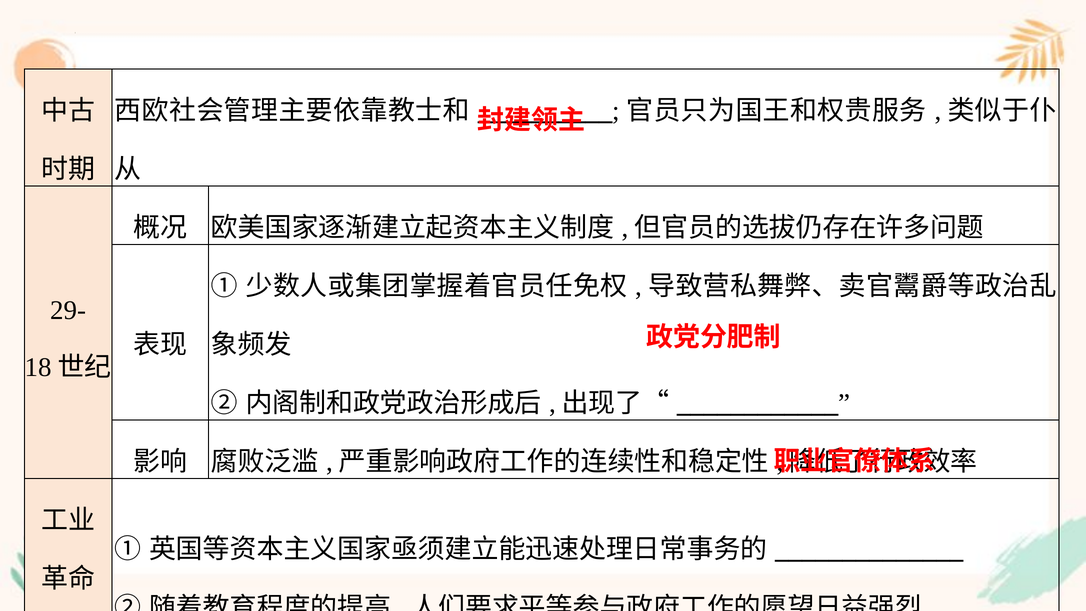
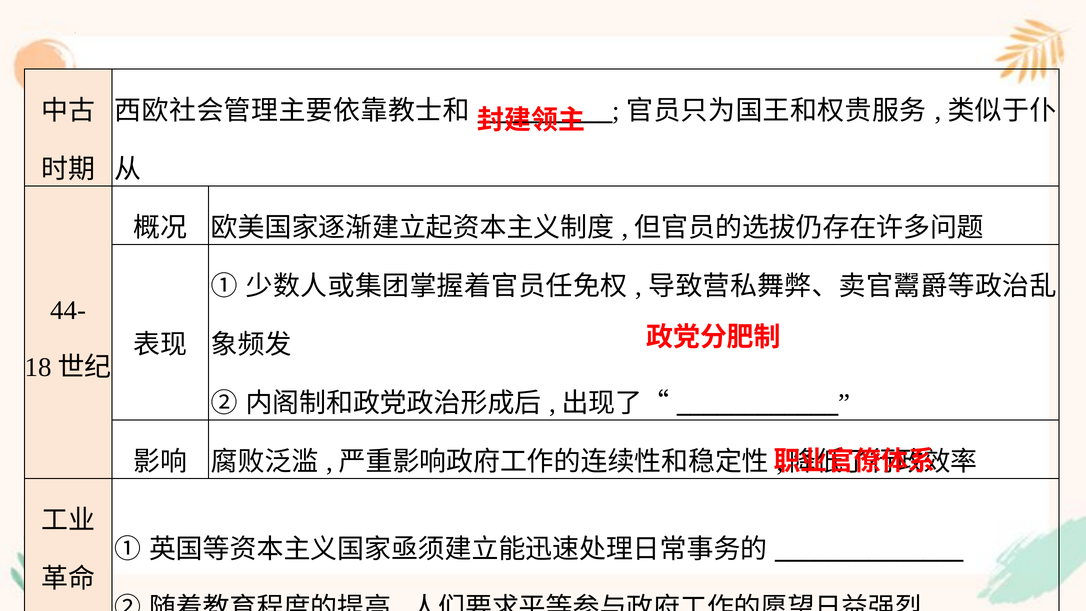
29-: 29- -> 44- (68, 311)
